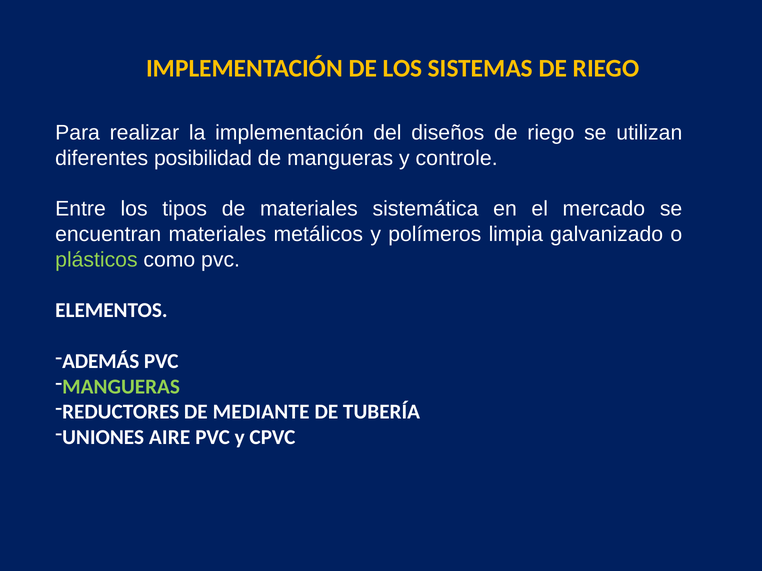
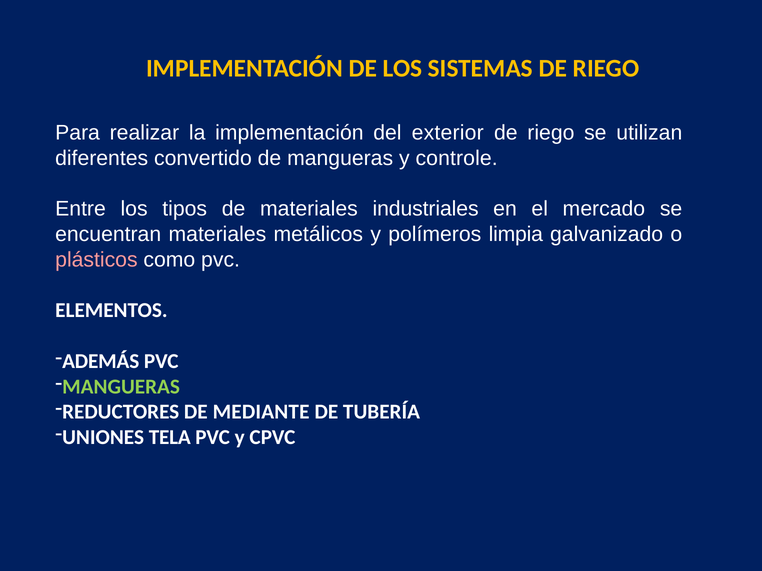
diseños: diseños -> exterior (448, 133)
posibilidad: posibilidad -> convertido (203, 158)
sistemática: sistemática -> industriales (426, 209)
plásticos colour: light green -> pink (96, 260)
AIRE: AIRE -> TELA (170, 438)
